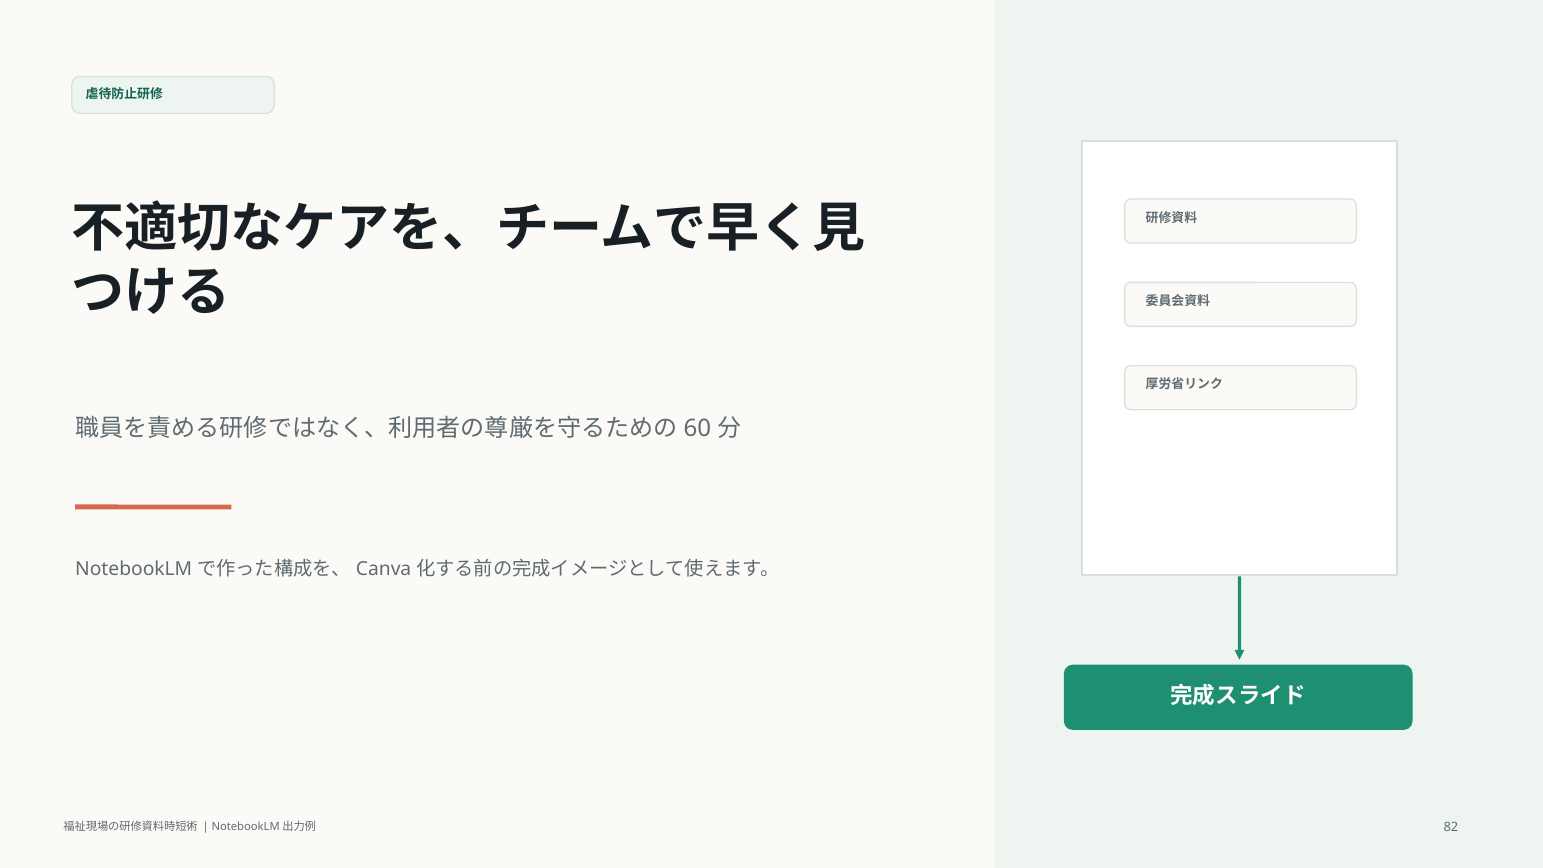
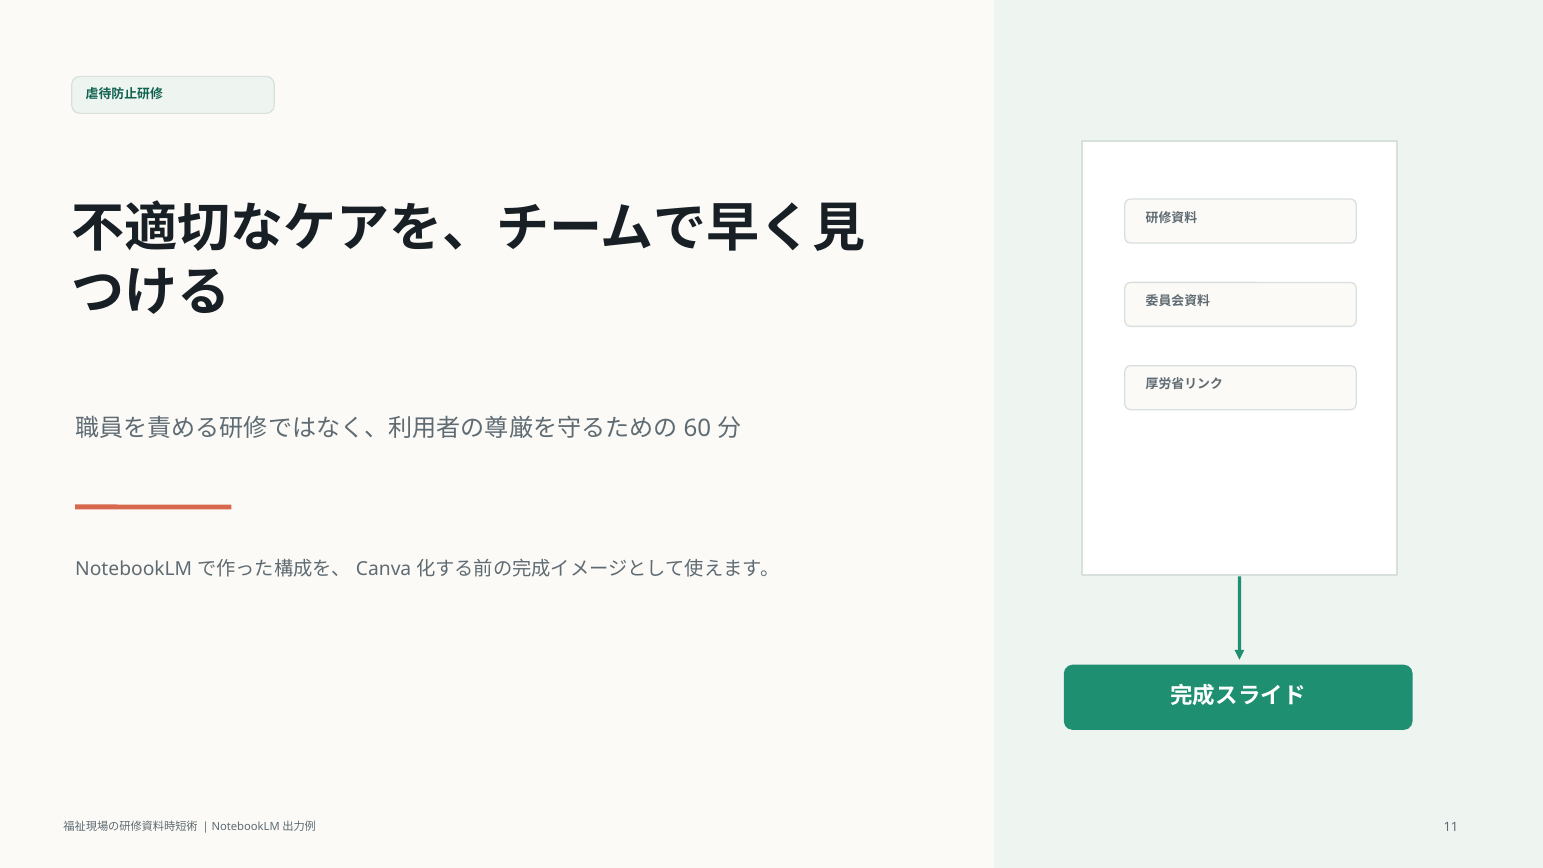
82: 82 -> 11 (1451, 827)
